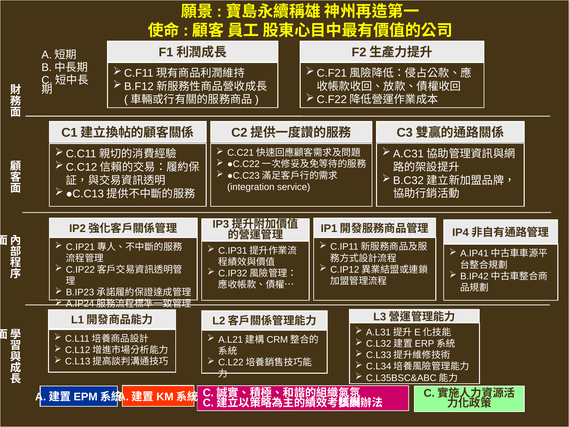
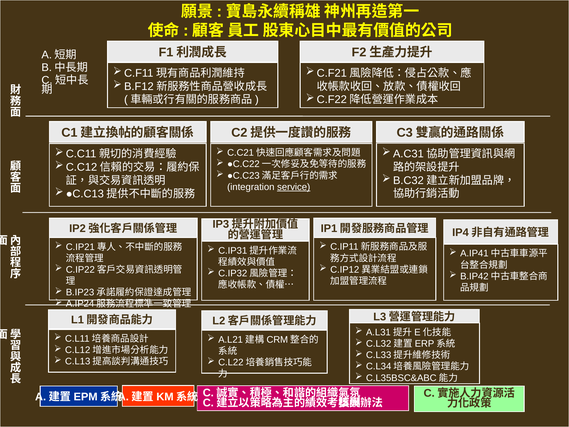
service underline: none -> present (294, 187)
